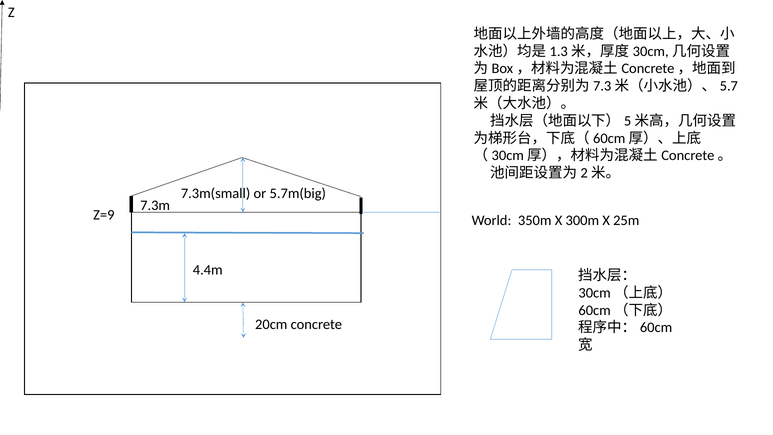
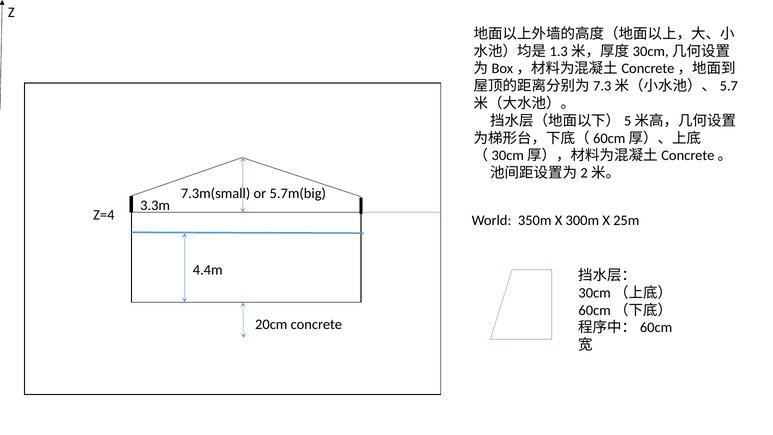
7.3m: 7.3m -> 3.3m (155, 205)
Z=9: Z=9 -> Z=4 (104, 215)
